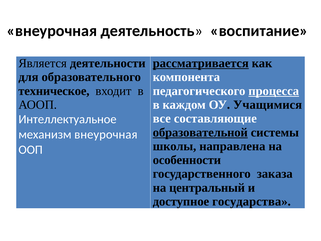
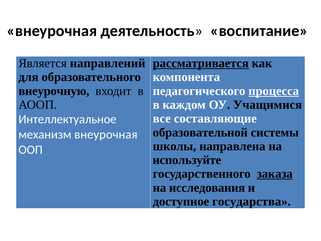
деятельности: деятельности -> направлений (108, 63)
техническое: техническое -> внеурочную (54, 91)
образовательной underline: present -> none (200, 132)
особенности: особенности -> используйте (187, 160)
заказа underline: none -> present (275, 174)
центральный: центральный -> исследования (207, 188)
